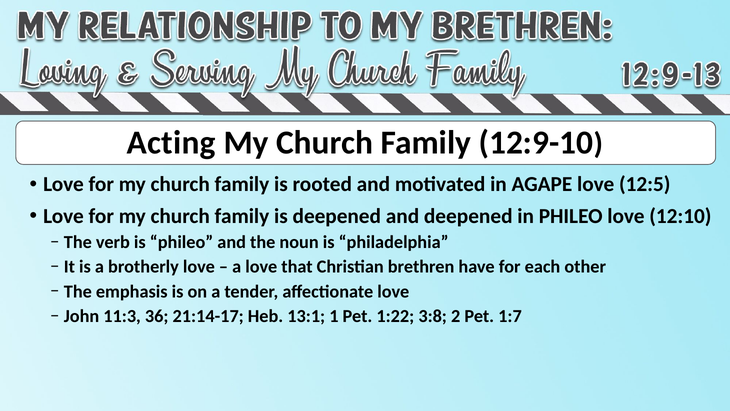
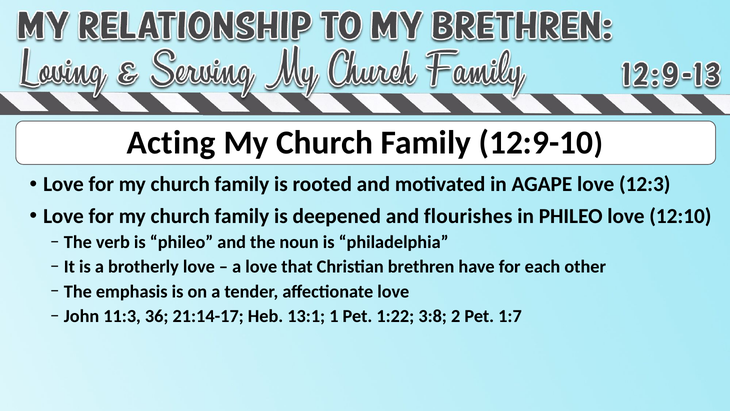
12:5: 12:5 -> 12:3 (645, 184)
and deepened: deepened -> flourishes (468, 216)
